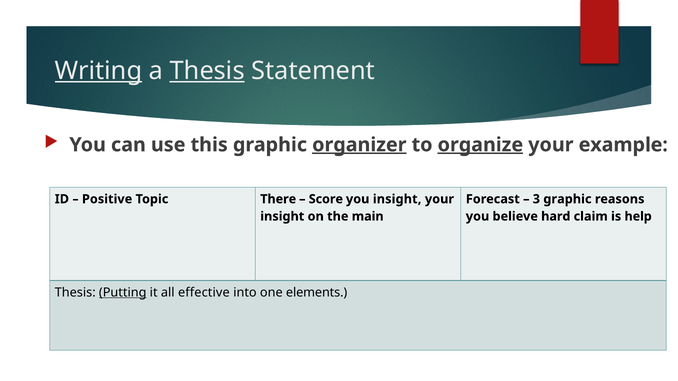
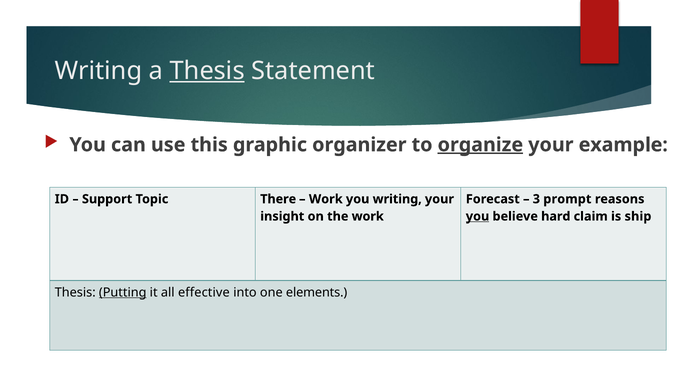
Writing underline: present -> none (99, 71)
organizer underline: present -> none (359, 145)
Positive: Positive -> Support (107, 199)
Score: Score -> Work (326, 199)
you insight: insight -> writing (397, 199)
3 graphic: graphic -> prompt (567, 199)
the main: main -> work (368, 217)
you underline: none -> present (478, 217)
help: help -> ship (638, 217)
